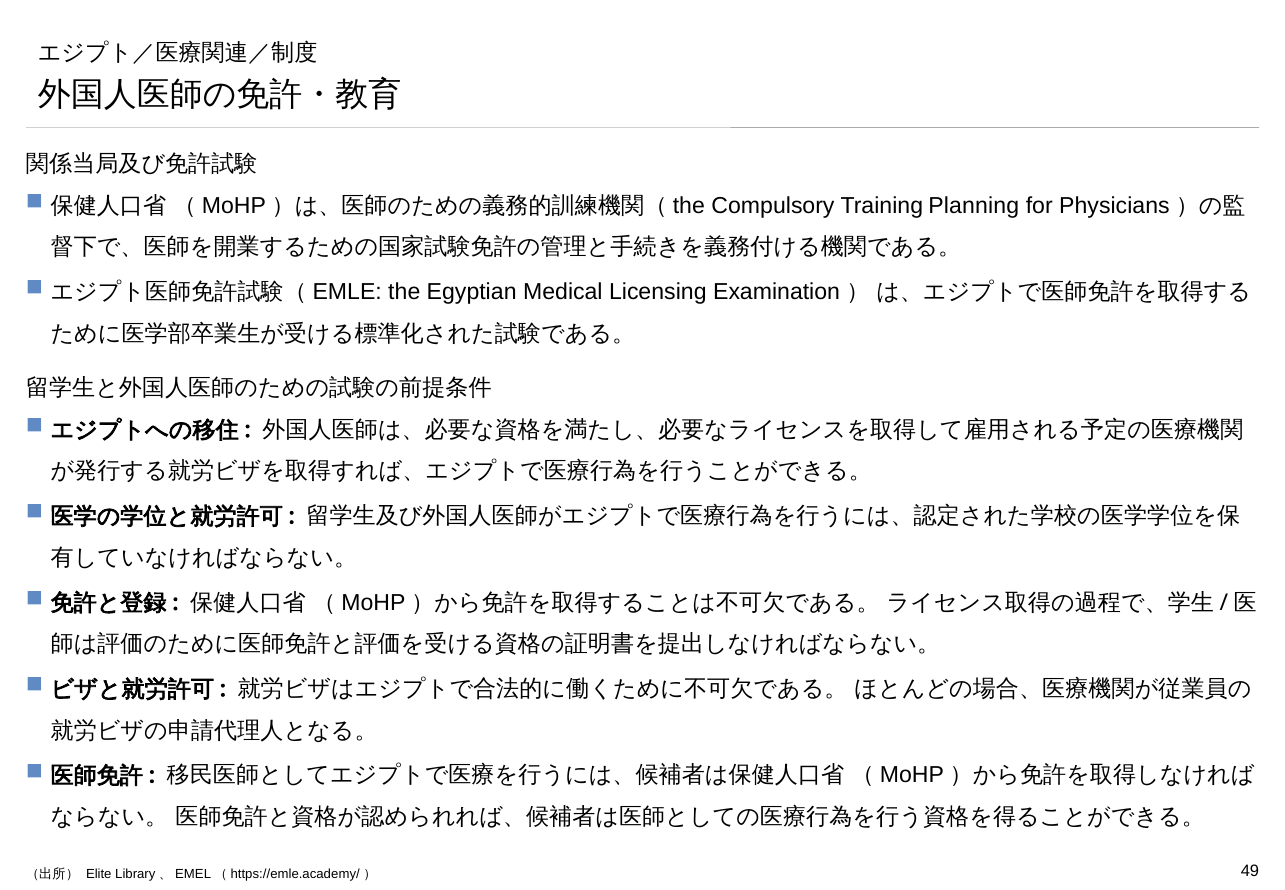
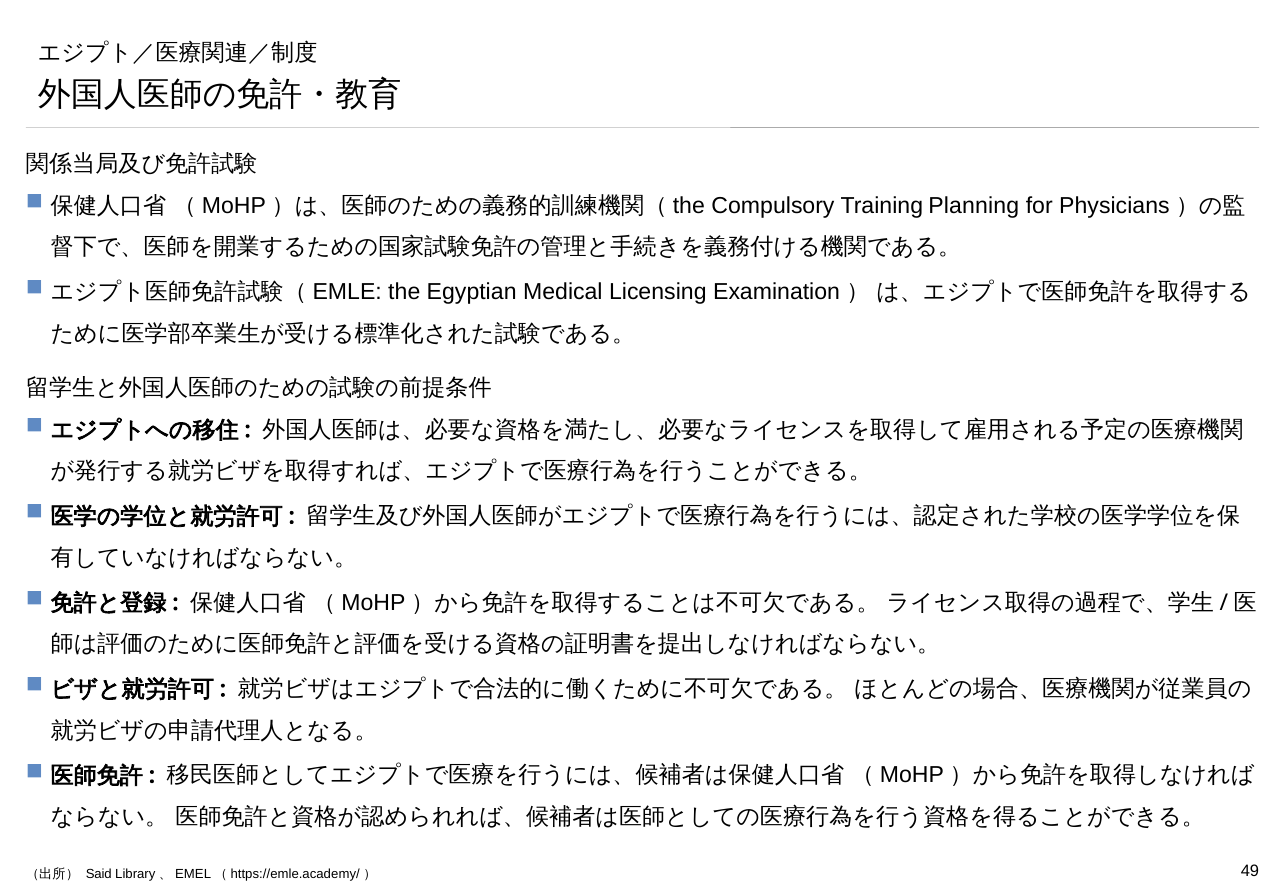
Elite: Elite -> Said (99, 874)
